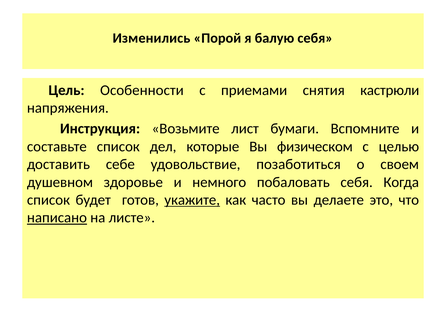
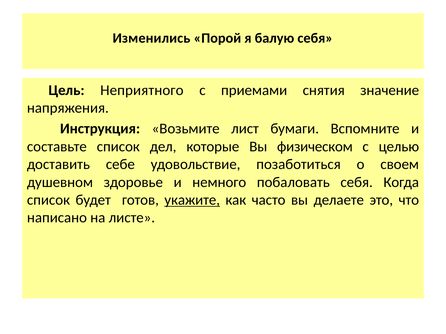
Особенности: Особенности -> Неприятного (142, 90)
кастрюли: кастрюли -> значение (390, 90)
написано underline: present -> none (57, 218)
